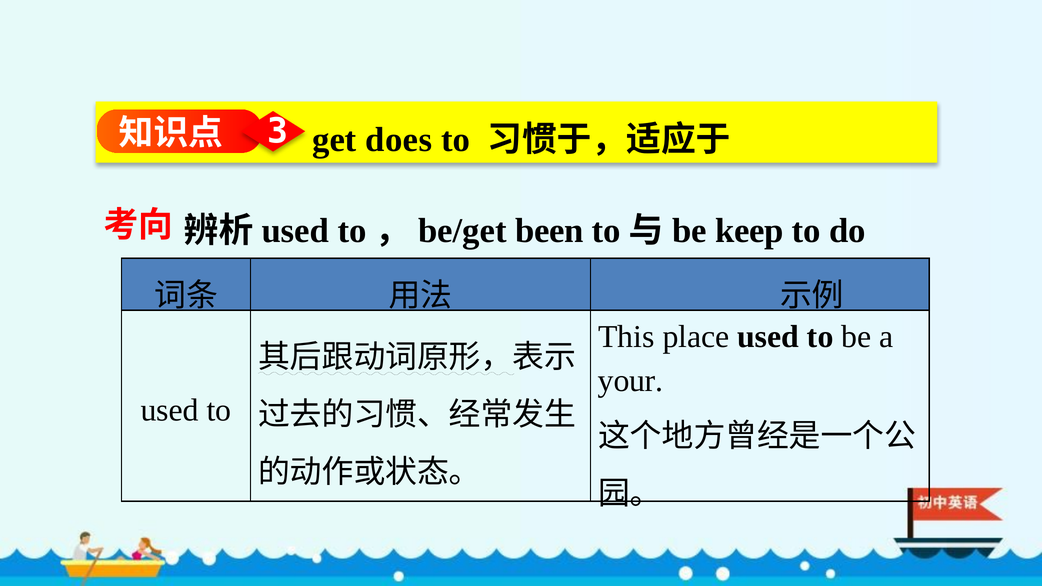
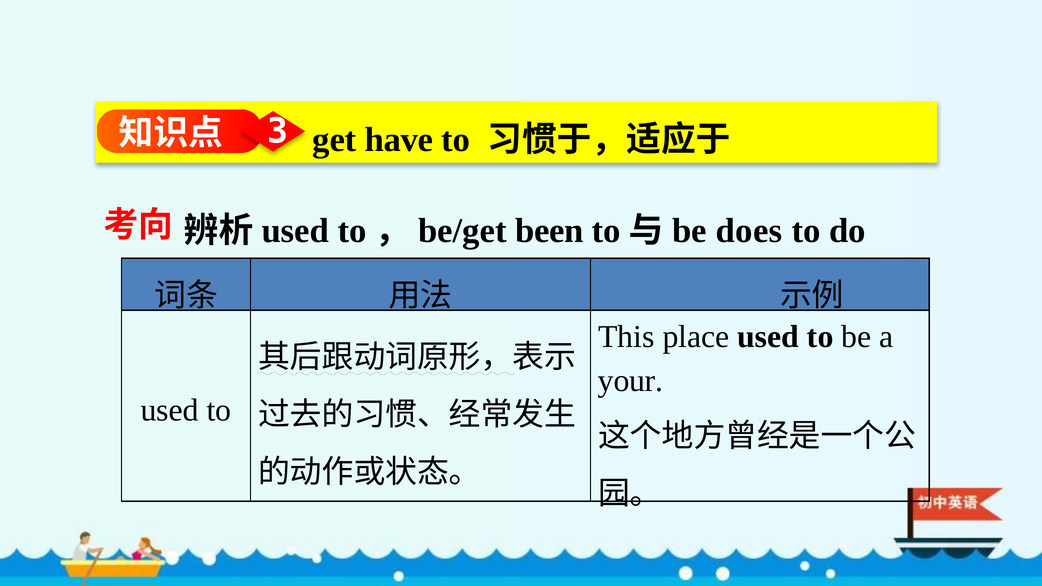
does: does -> have (399, 140)
keep: keep -> does (749, 231)
